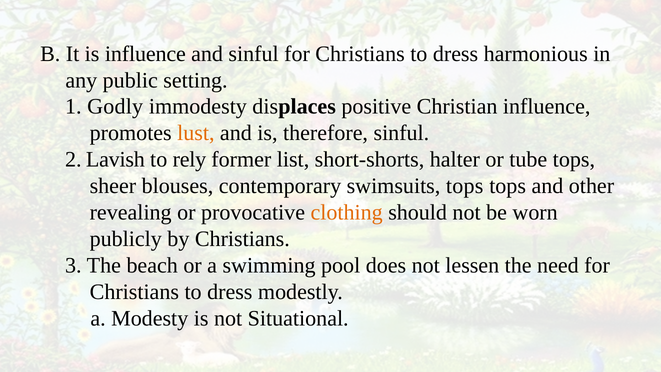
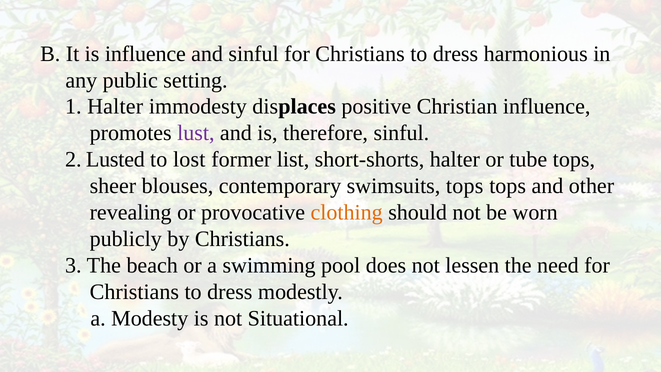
1 Godly: Godly -> Halter (115, 107)
lust colour: orange -> purple (196, 133)
Lavish: Lavish -> Lusted (115, 160)
rely: rely -> lost (189, 160)
